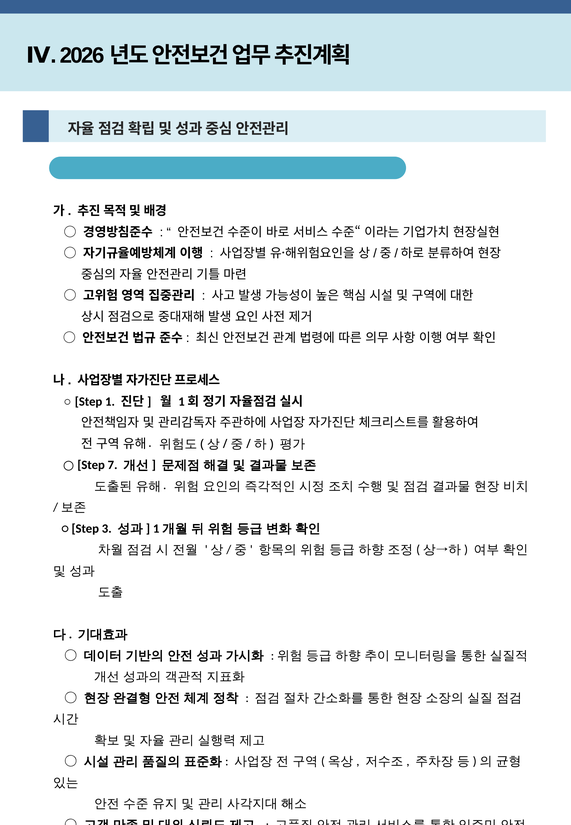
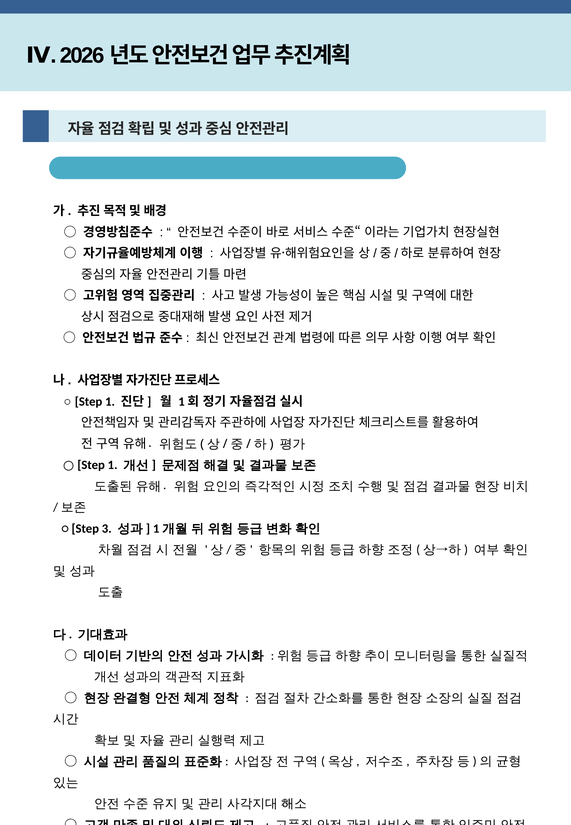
7: 7 -> 1 (113, 465)
